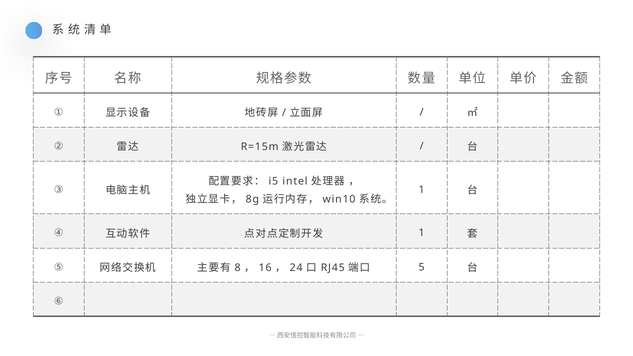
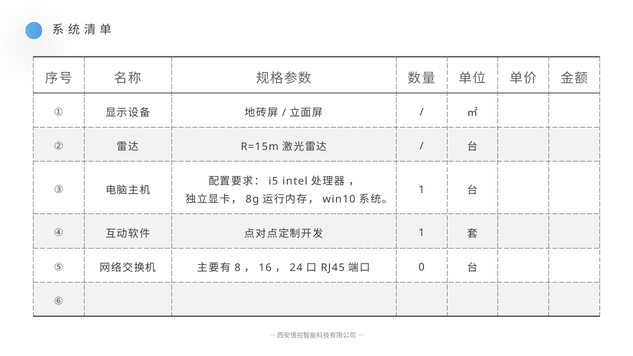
5: 5 -> 0 (422, 267)
